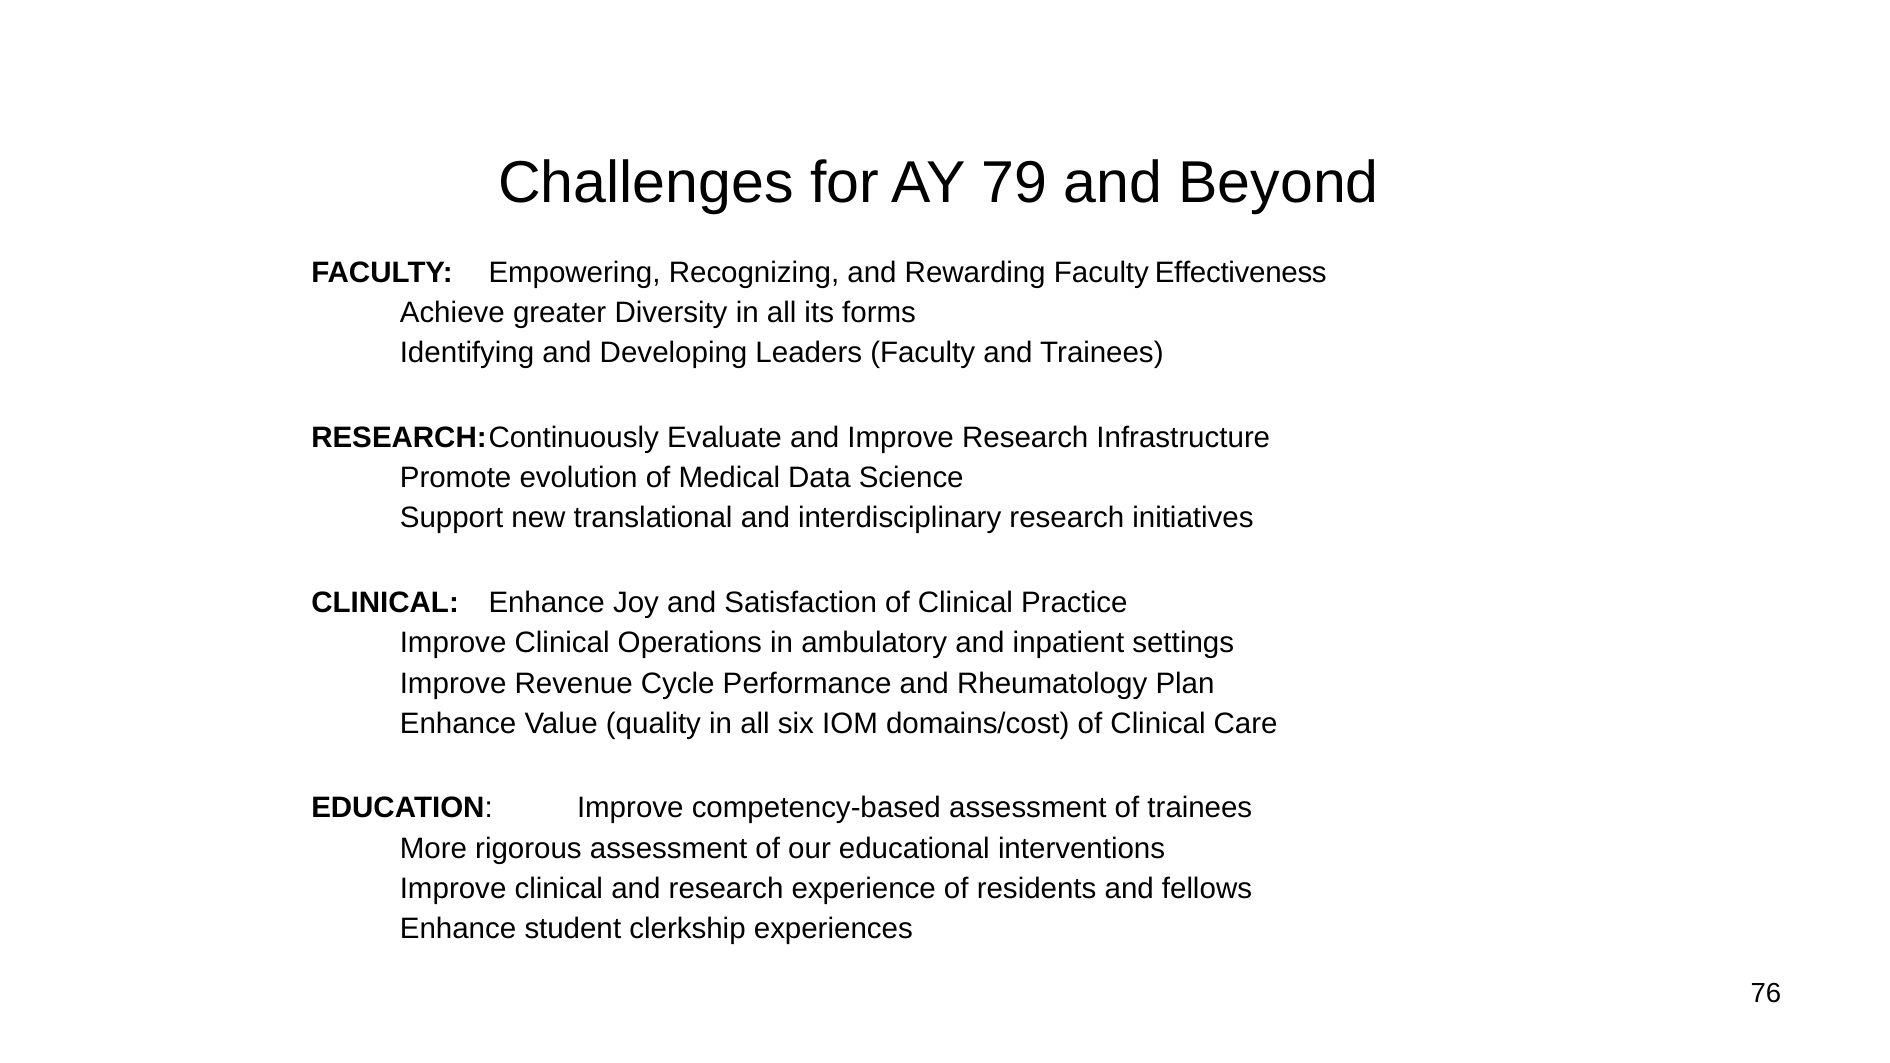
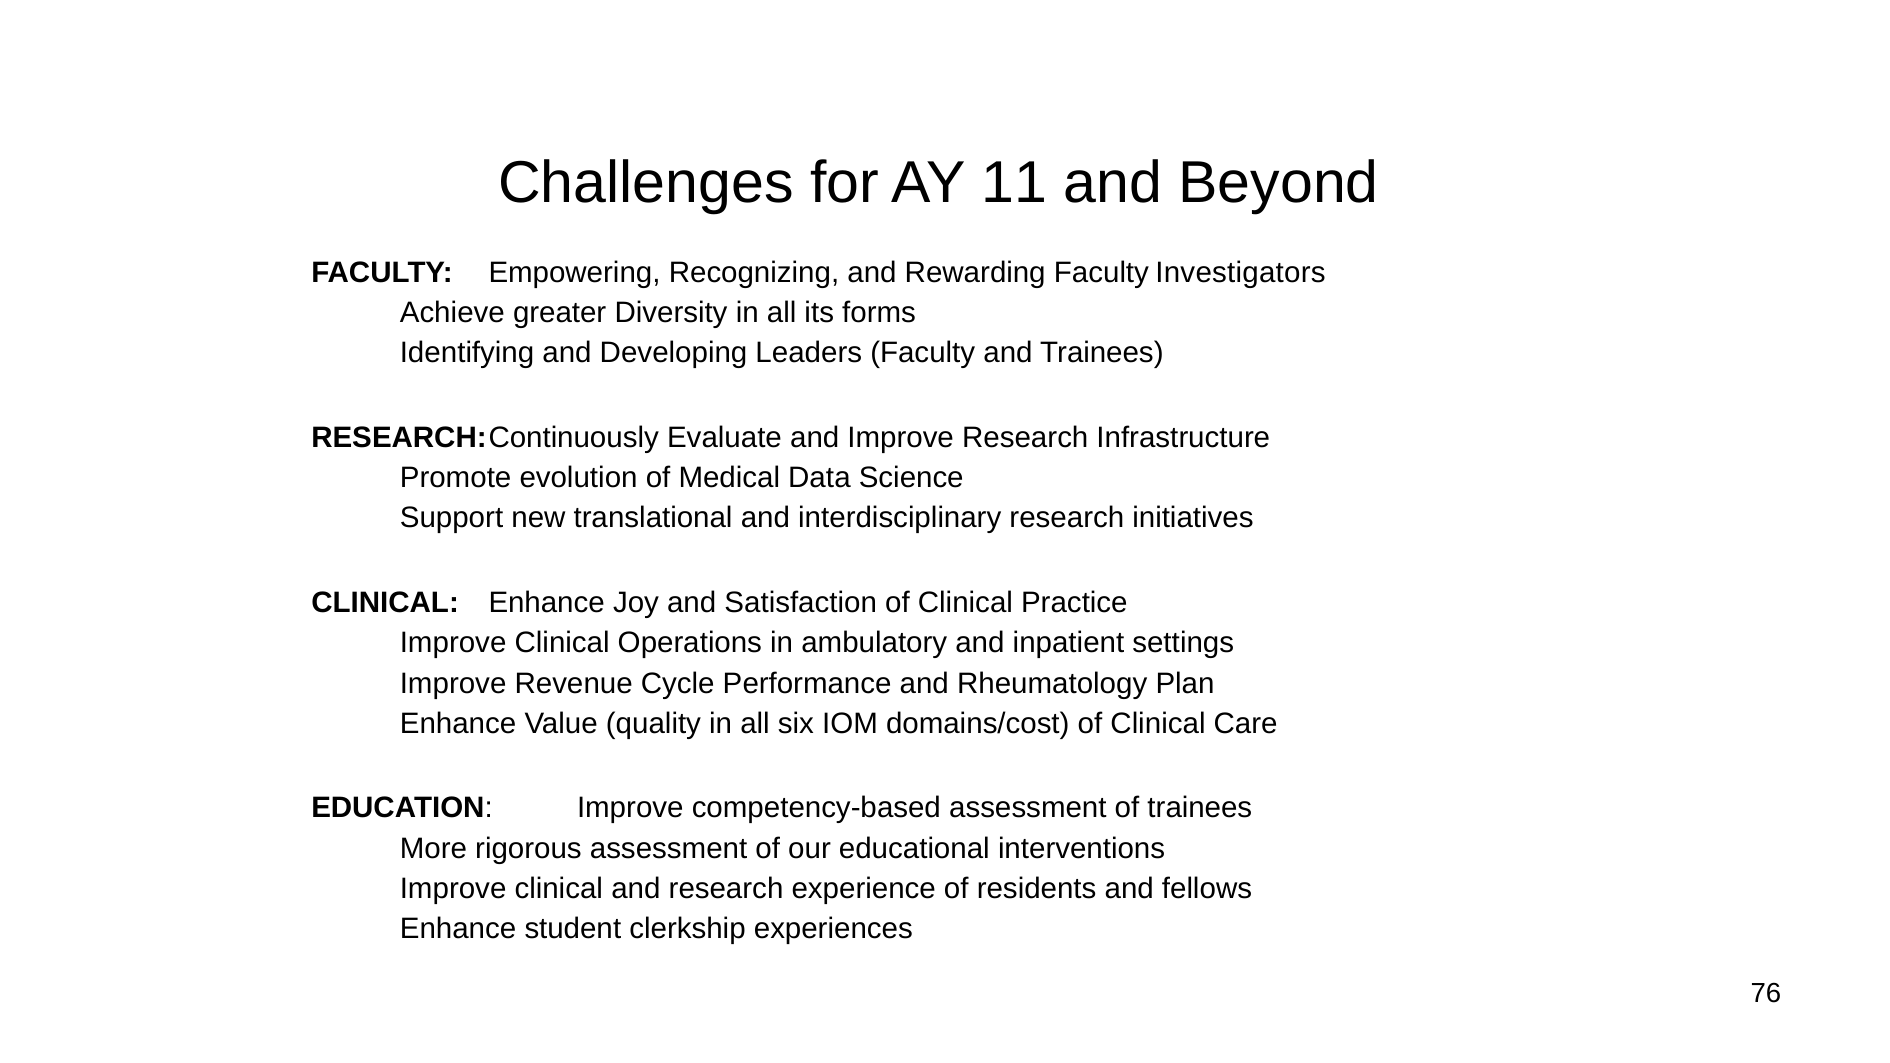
79: 79 -> 11 (1015, 183)
Effectiveness: Effectiveness -> Investigators (1241, 272)
